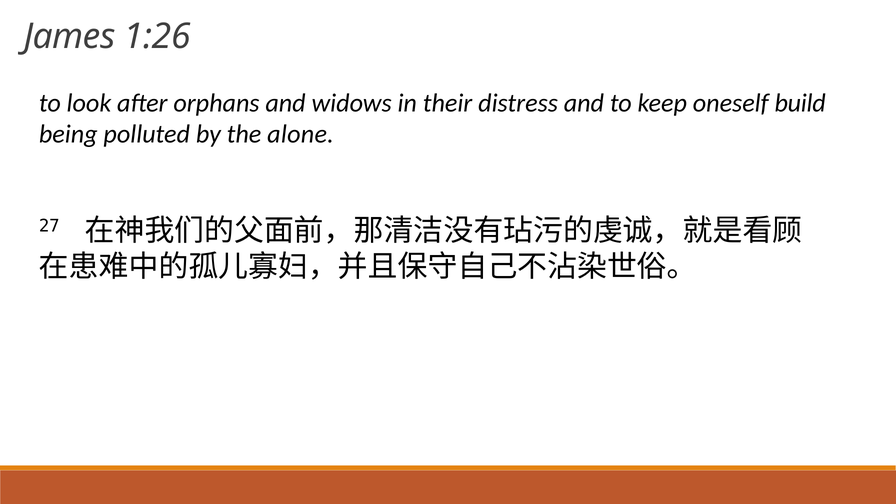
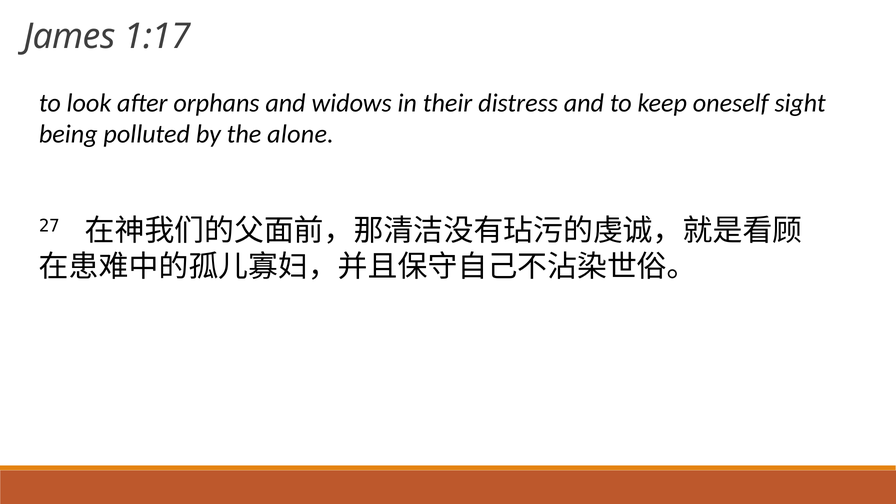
1:26: 1:26 -> 1:17 (157, 37)
build: build -> sight (800, 103)
